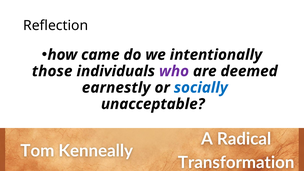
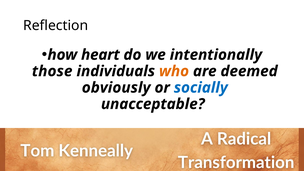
came: came -> heart (100, 55)
who colour: purple -> orange (174, 71)
earnestly: earnestly -> obviously (116, 88)
